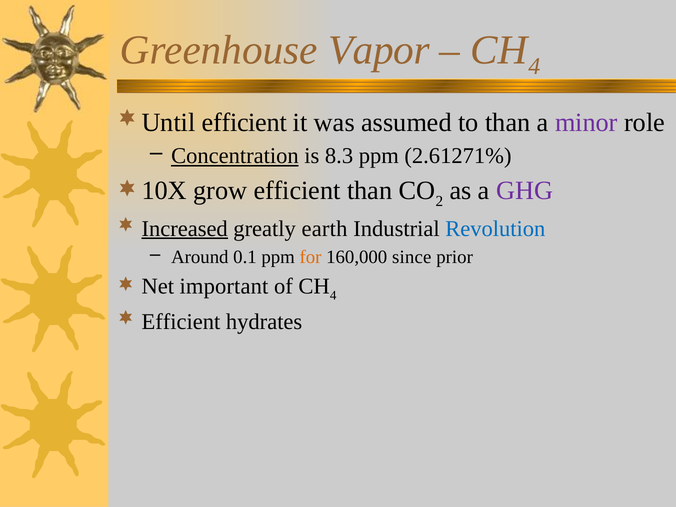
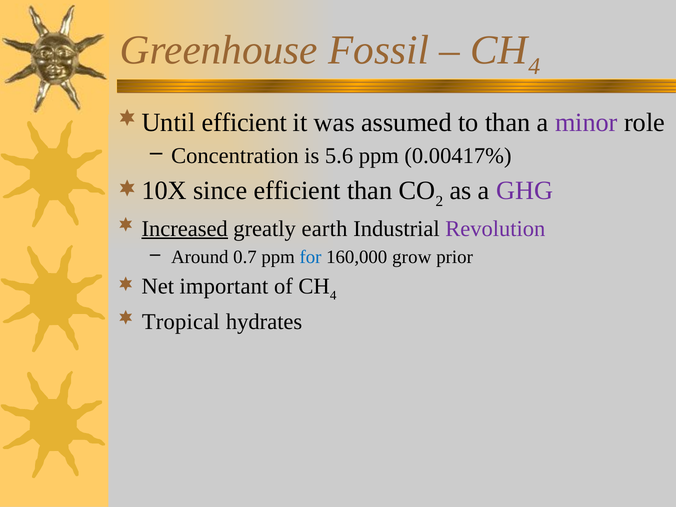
Vapor: Vapor -> Fossil (379, 50)
Concentration underline: present -> none (235, 156)
8.3: 8.3 -> 5.6 (339, 156)
2.61271%: 2.61271% -> 0.00417% (458, 156)
grow: grow -> since (220, 191)
Revolution colour: blue -> purple (495, 229)
0.1: 0.1 -> 0.7 (245, 257)
for colour: orange -> blue (311, 257)
since: since -> grow (412, 257)
Efficient: Efficient -> Tropical (181, 322)
